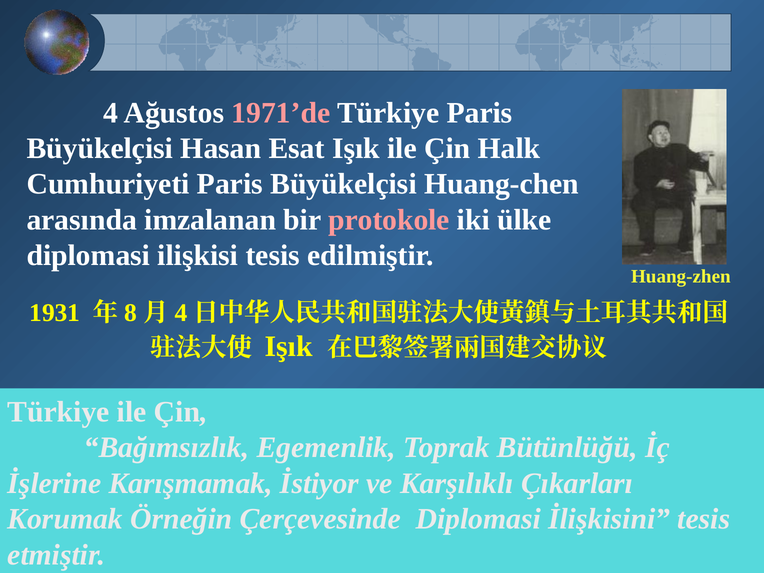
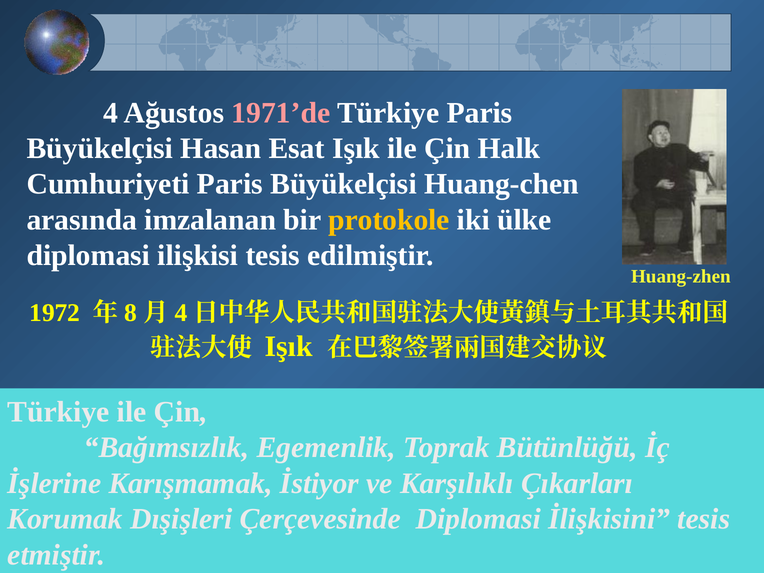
protokole colour: pink -> yellow (389, 220)
1931: 1931 -> 1972 (55, 313)
Örneğin: Örneğin -> Dışişleri (181, 519)
